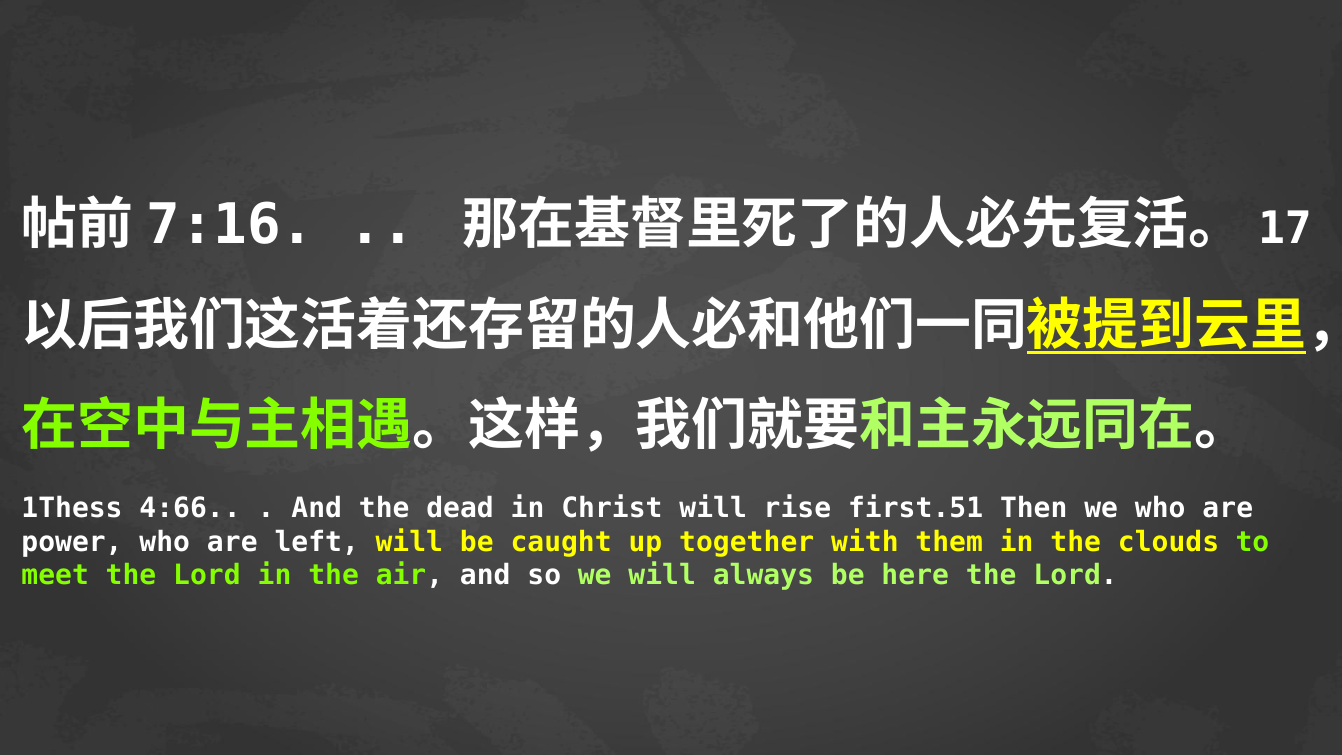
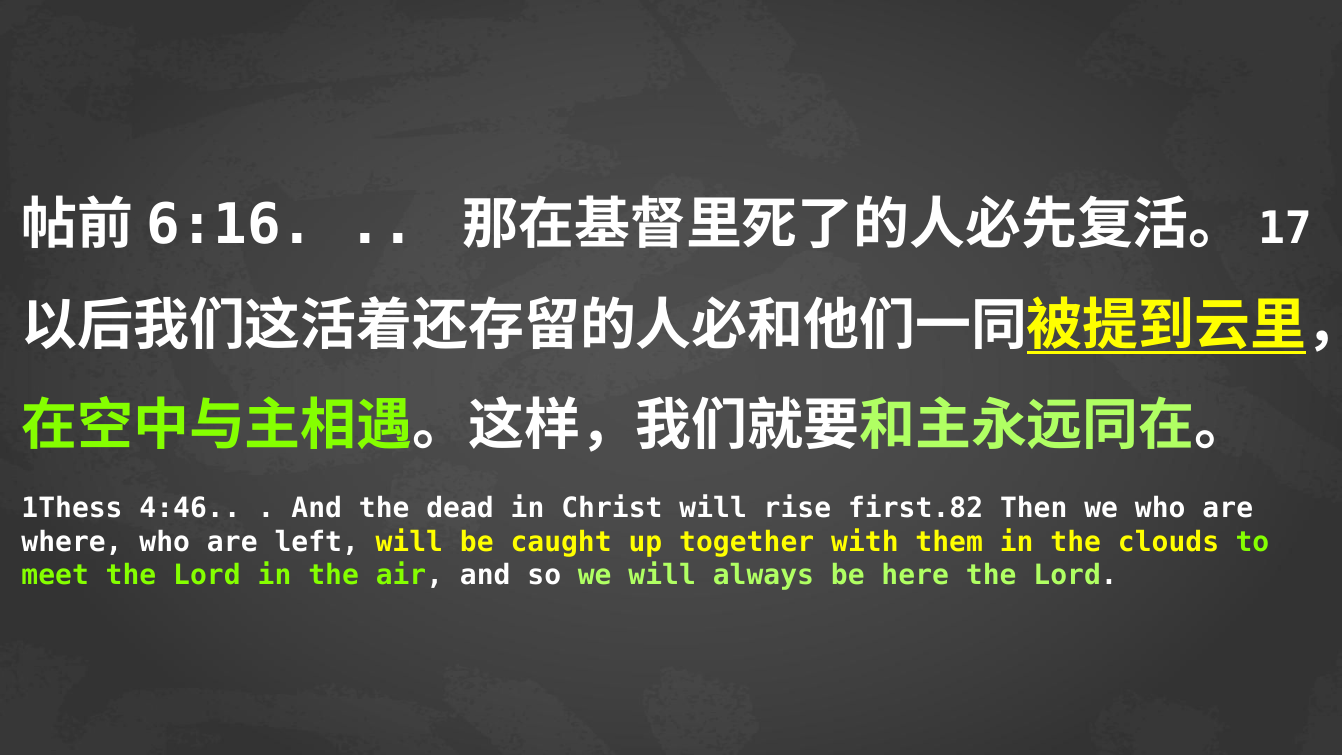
7:16: 7:16 -> 6:16 (231, 225)
4:66: 4:66 -> 4:46 (190, 508)
first.51: first.51 -> first.82 (916, 508)
power: power -> where (72, 542)
